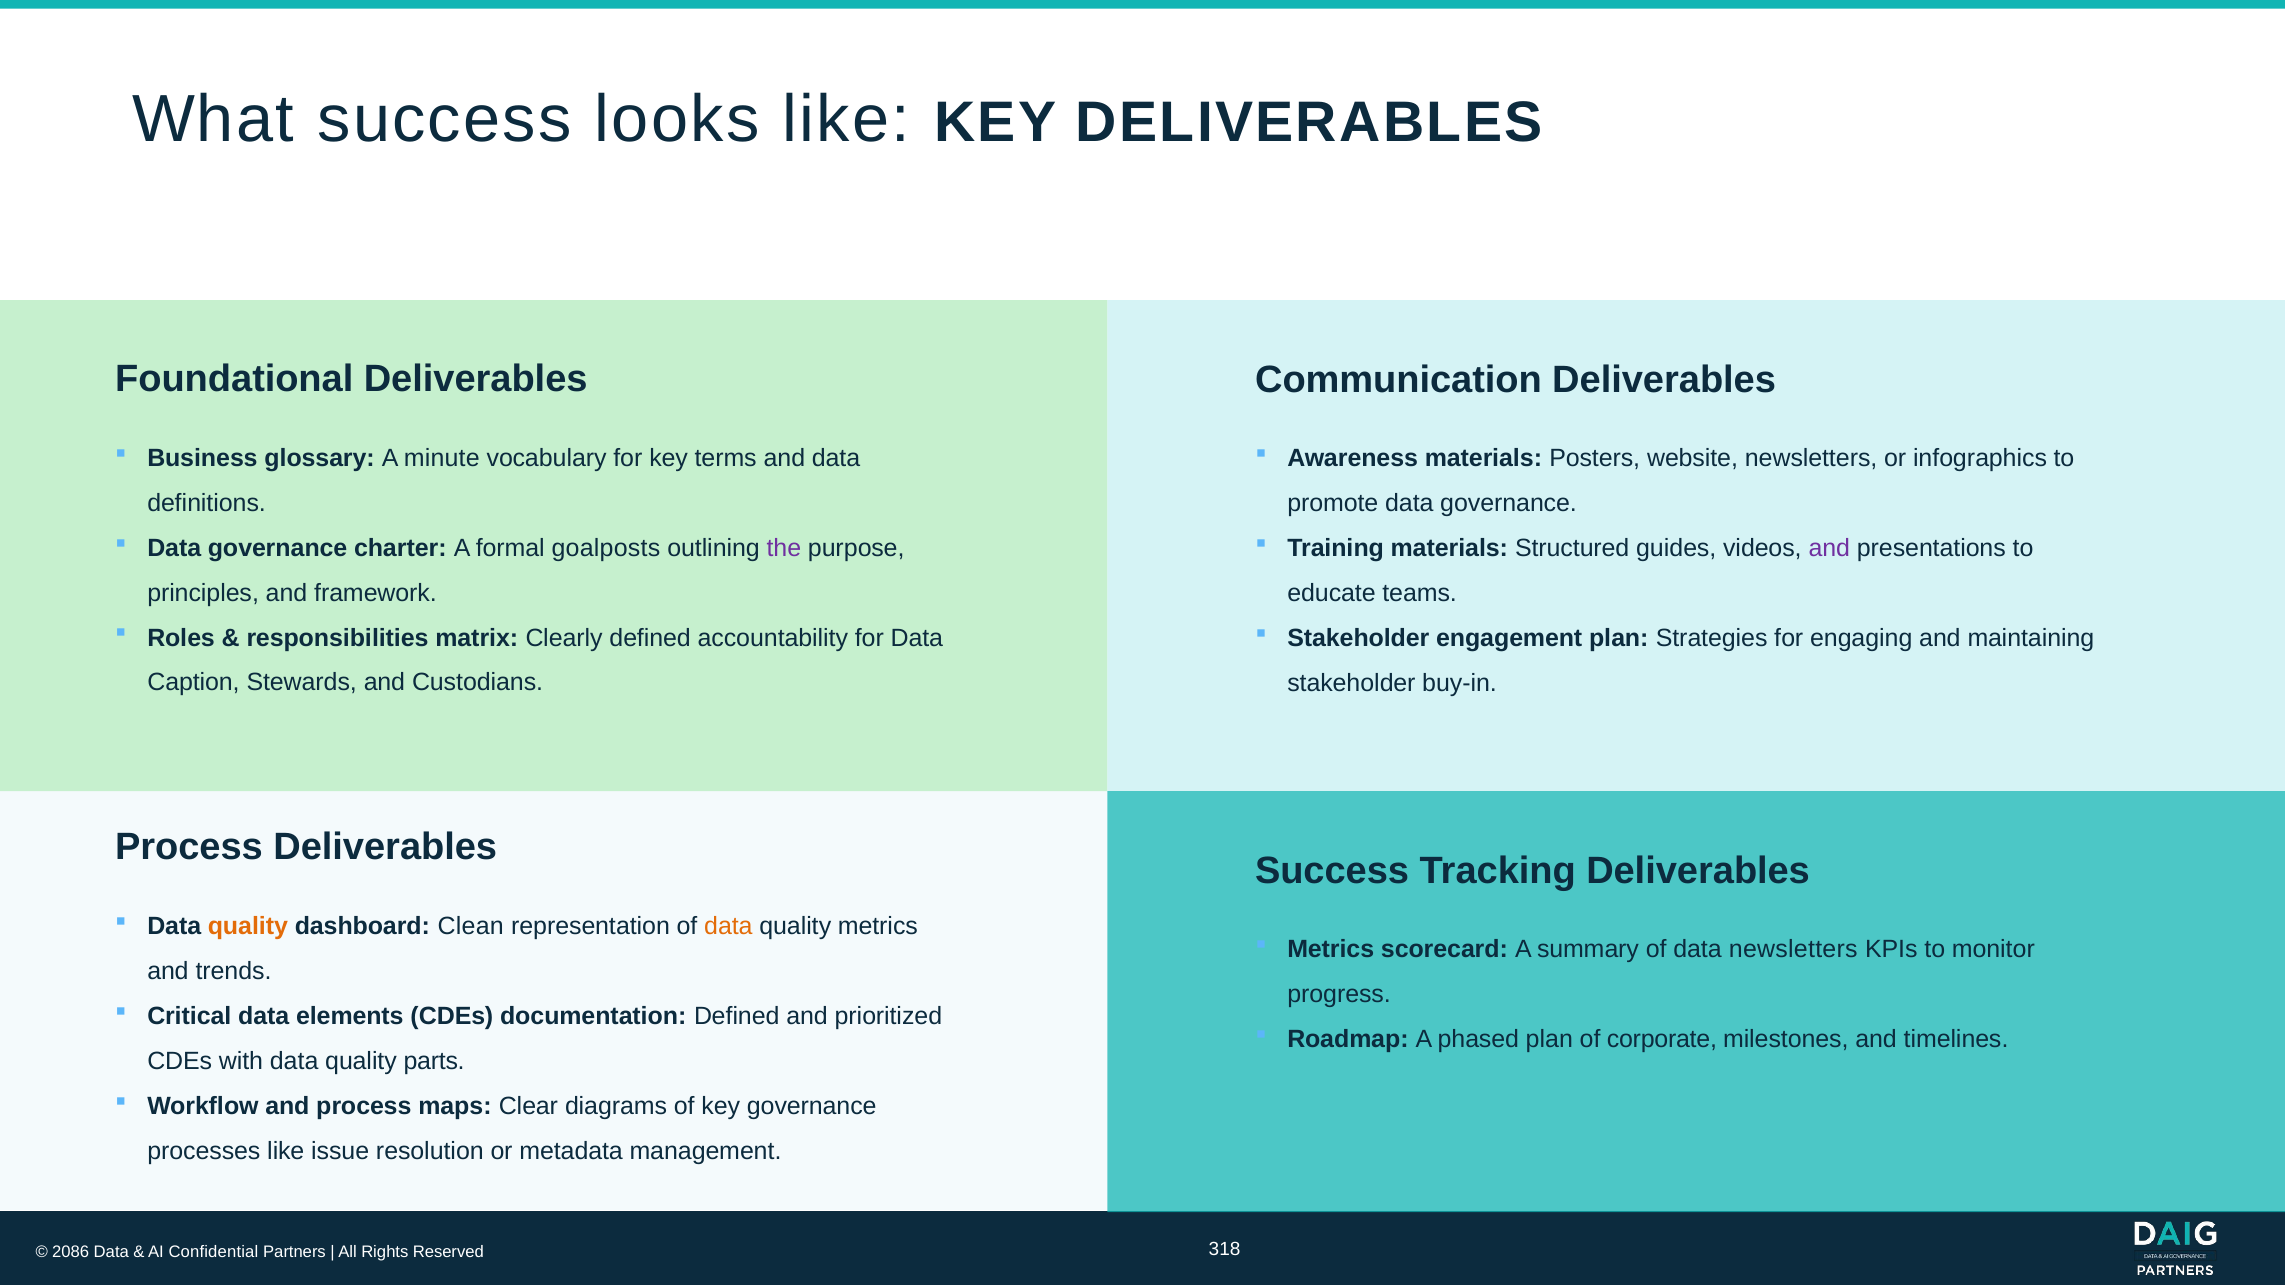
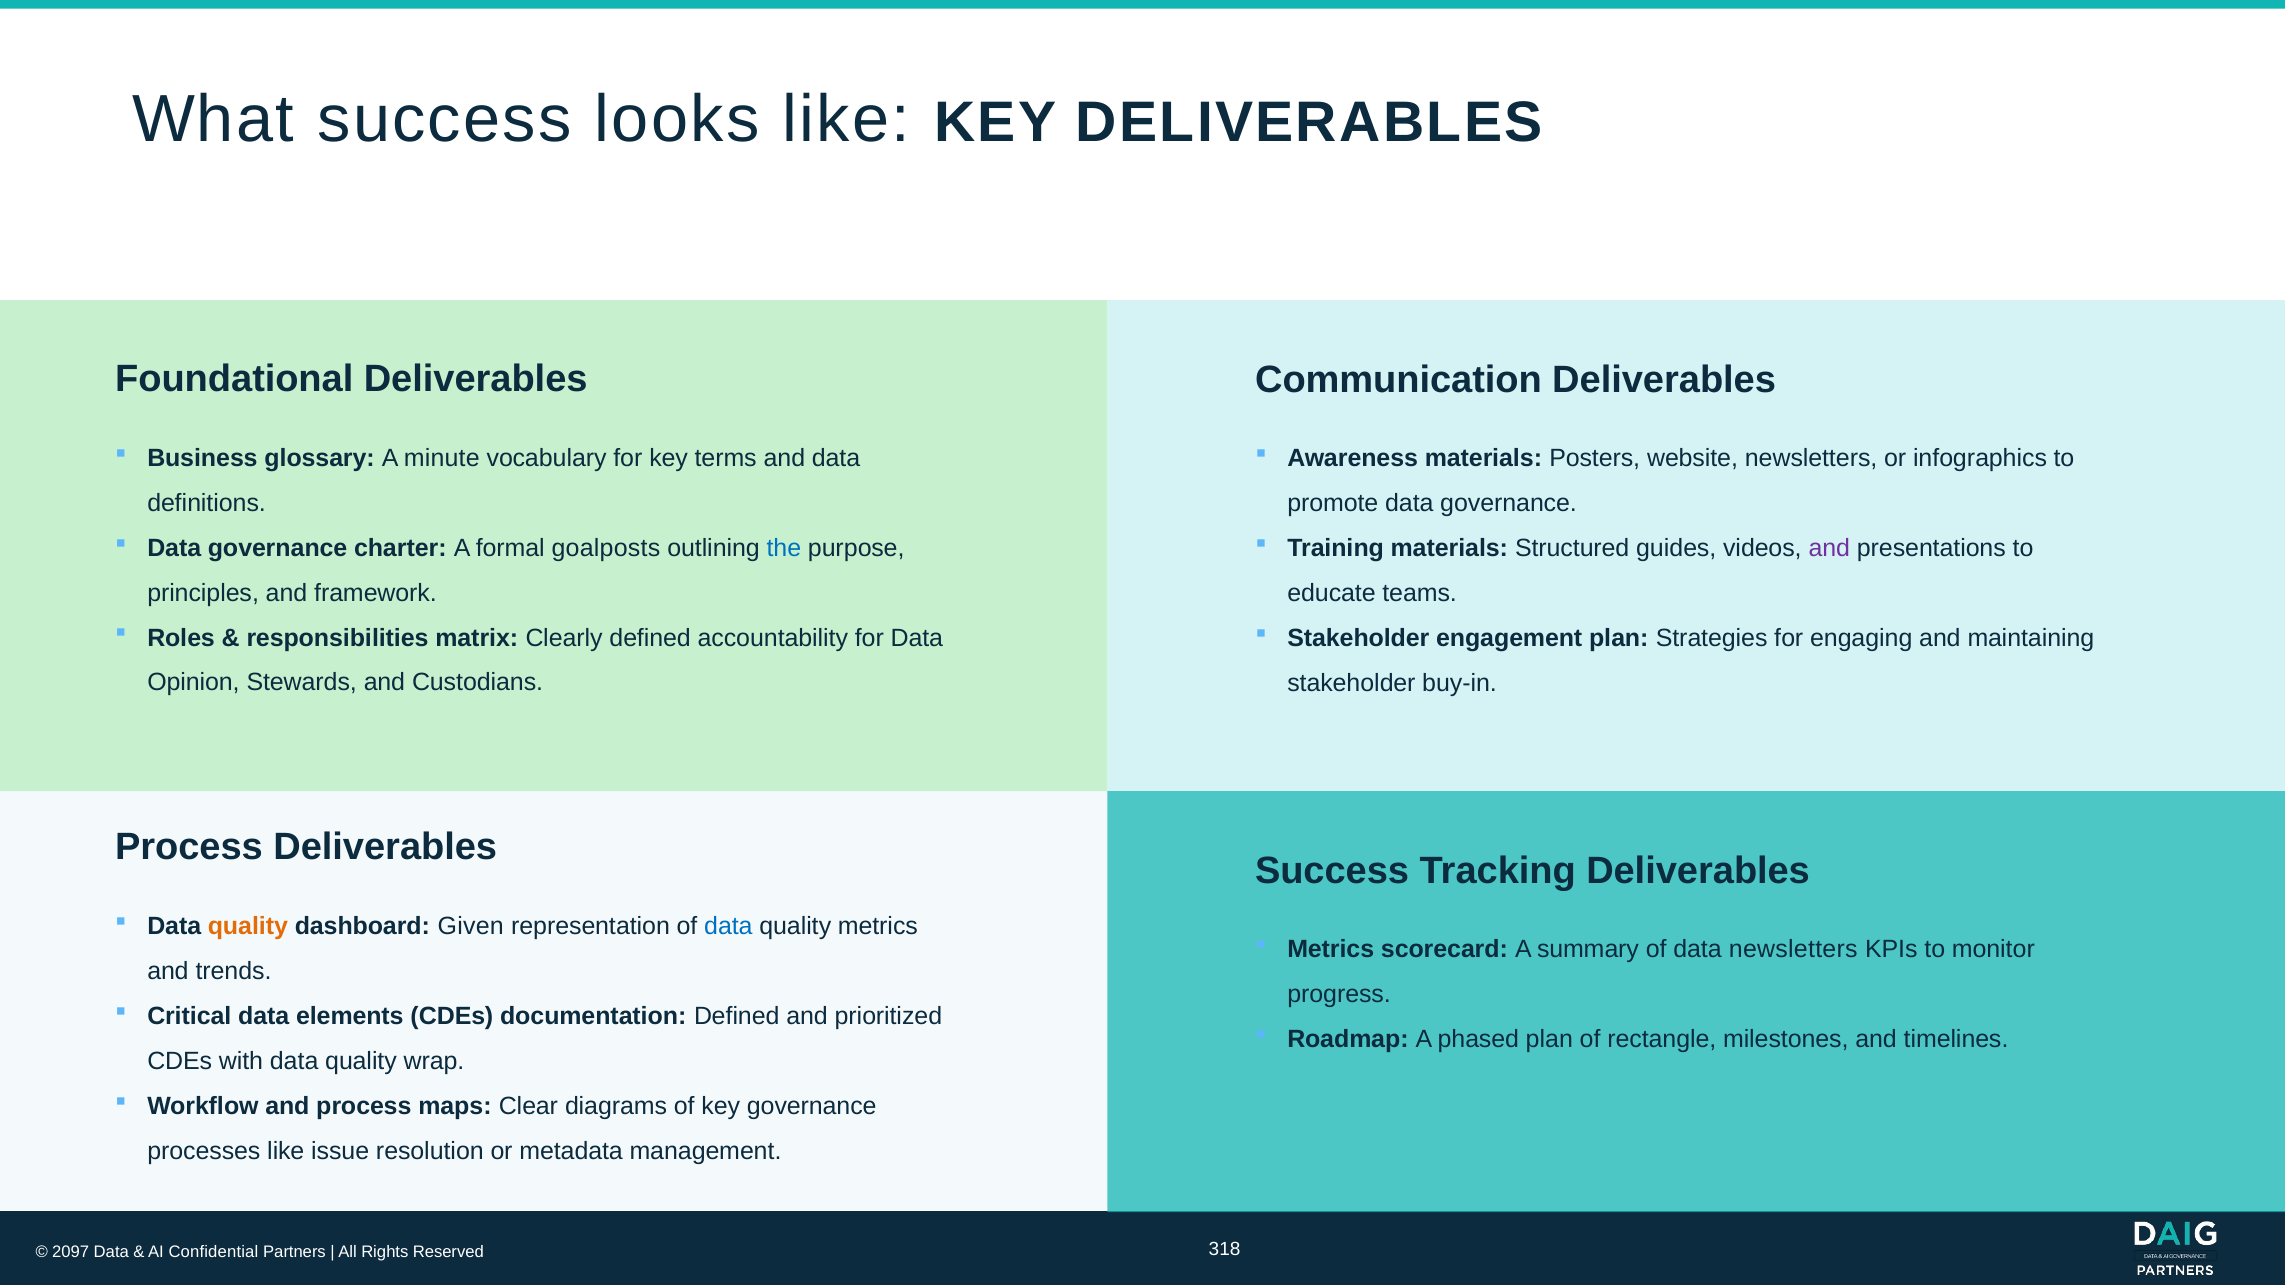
the colour: purple -> blue (784, 548)
Caption: Caption -> Opinion (194, 683)
Clean: Clean -> Given (471, 926)
data colour: orange -> blue (728, 926)
corporate: corporate -> rectangle (1662, 1040)
parts: parts -> wrap (434, 1061)
2086: 2086 -> 2097 (71, 1252)
